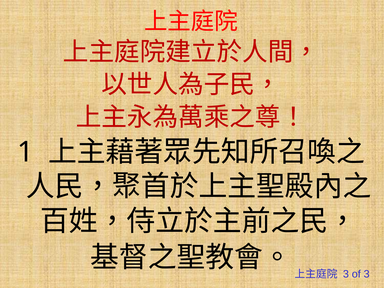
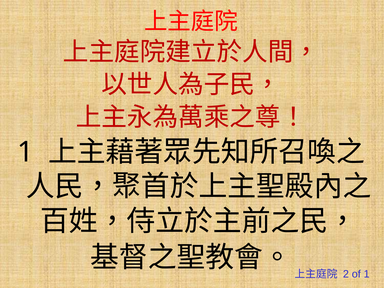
3: 3 -> 2 (346, 274)
of 3: 3 -> 1 (367, 274)
